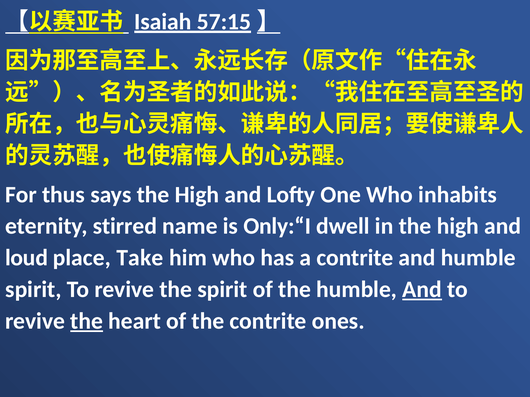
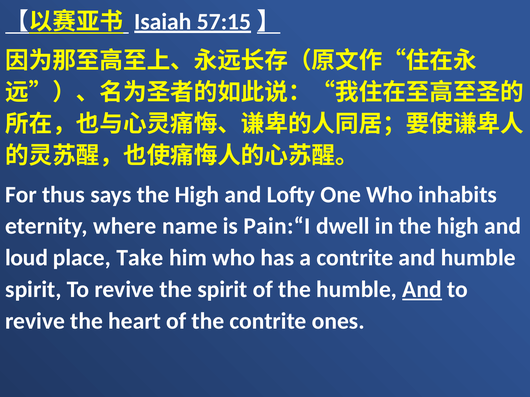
stirred: stirred -> where (125, 226)
Only:“I: Only:“I -> Pain:“I (277, 226)
the underline: present -> none (87, 321)
